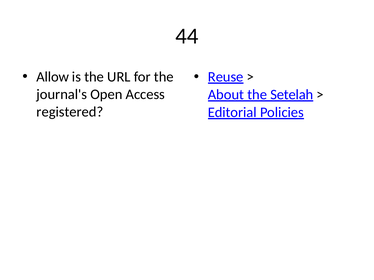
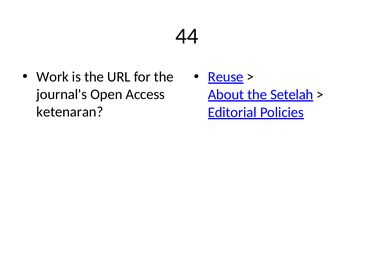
Allow: Allow -> Work (53, 77)
registered: registered -> ketenaran (70, 112)
